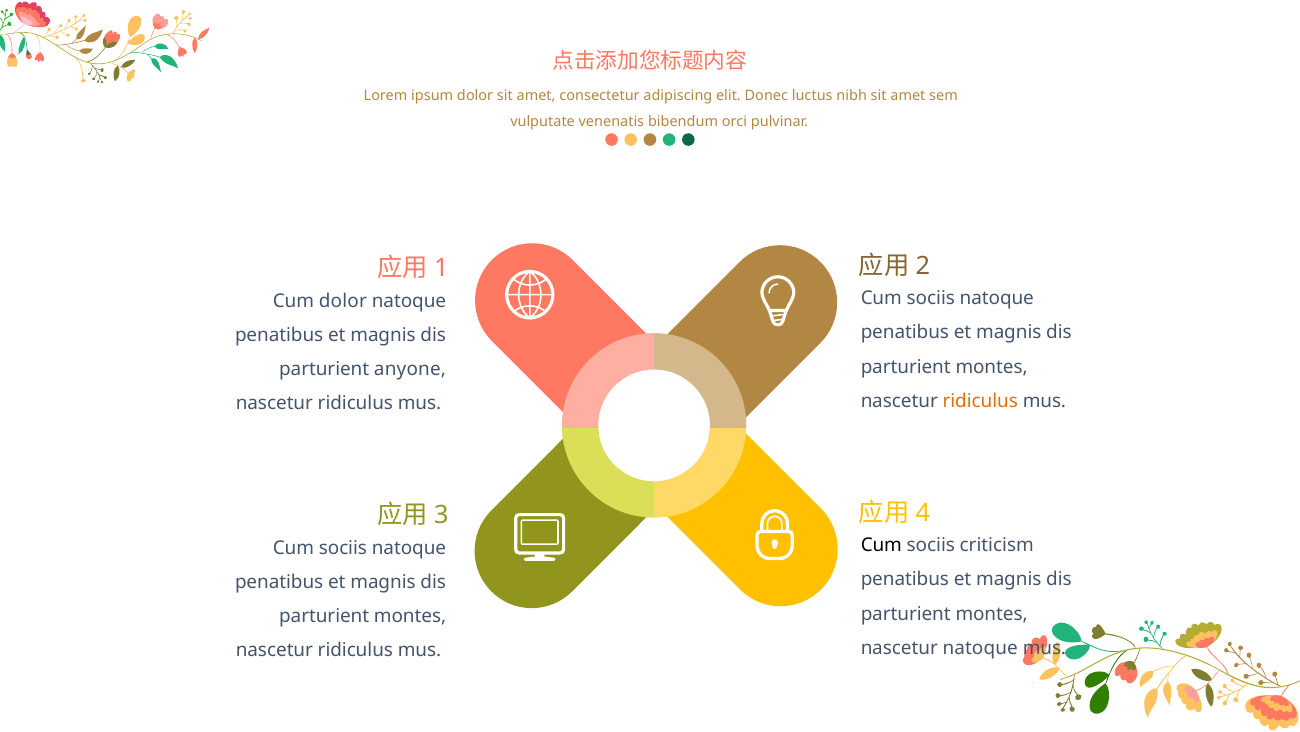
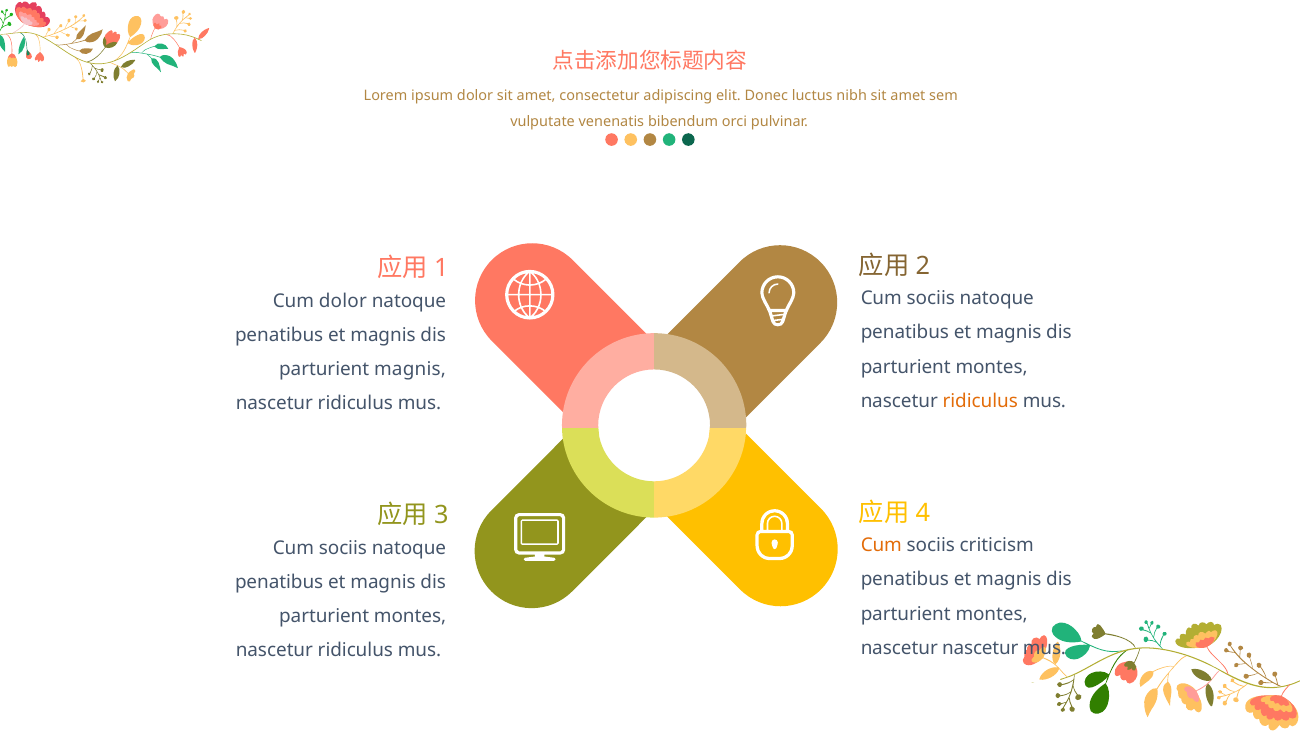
parturient anyone: anyone -> magnis (410, 369)
Cum colour: black -> orange (881, 545)
nascetur natoque: natoque -> nascetur (980, 647)
